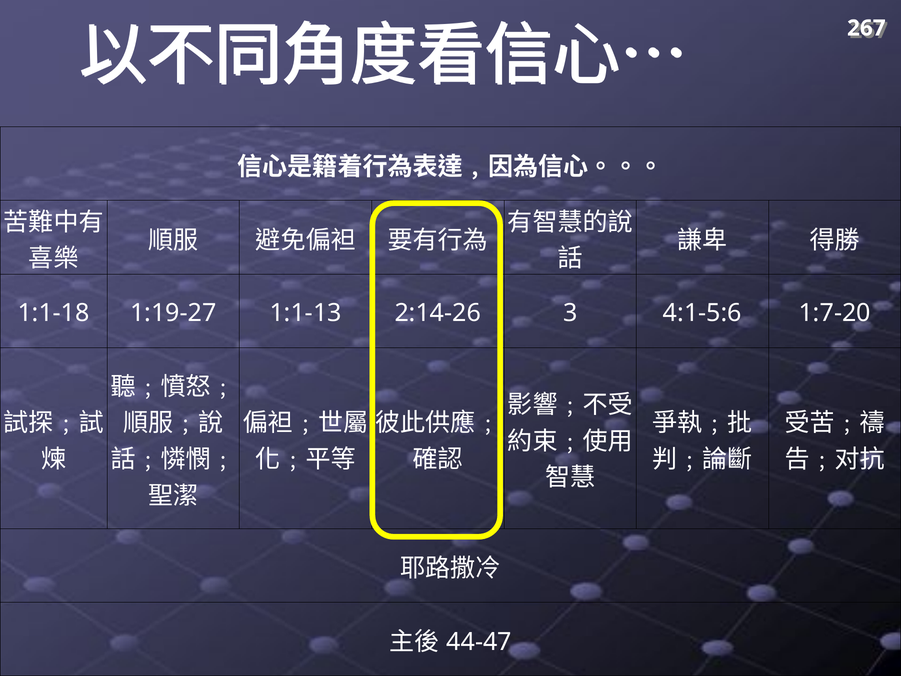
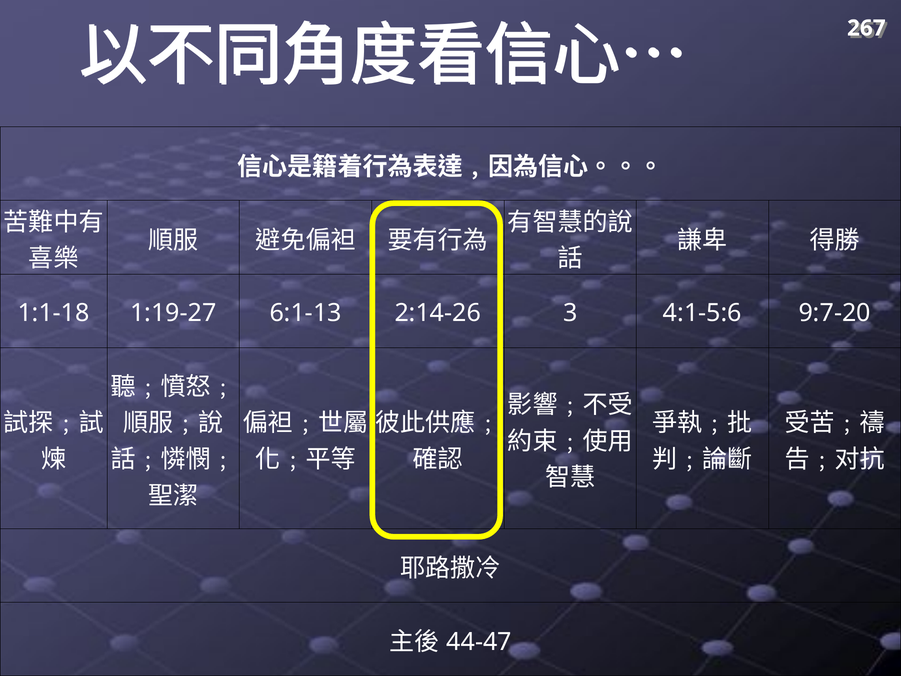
1:1-13: 1:1-13 -> 6:1-13 (306, 313)
1:7-20: 1:7-20 -> 9:7-20 (835, 313)
